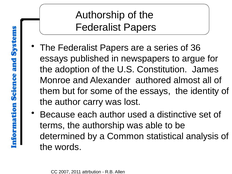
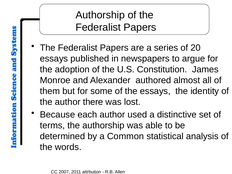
36: 36 -> 20 (196, 48)
carry: carry -> there (93, 102)
